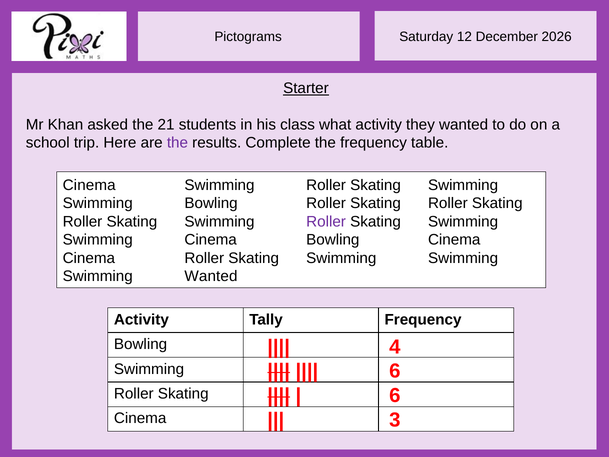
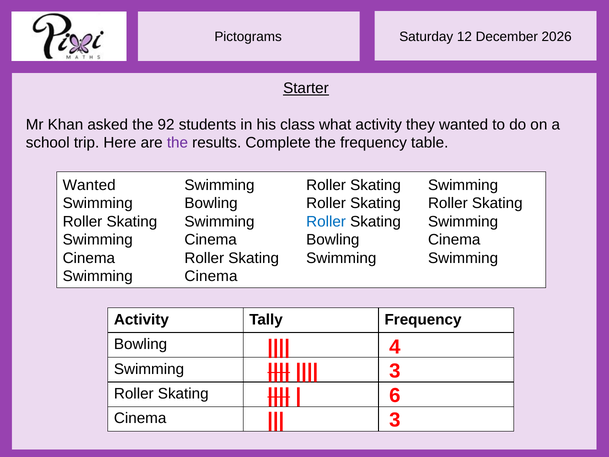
21: 21 -> 92 (166, 125)
Cinema: Cinema -> Wanted (89, 185)
Roller colour: purple -> blue (326, 222)
Wanted: Wanted -> Cinema (211, 276)
6: 6 -> 3 (395, 371)
